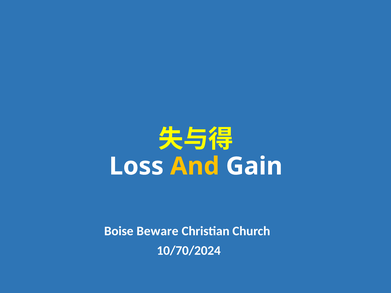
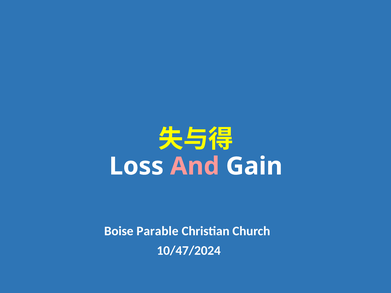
And colour: yellow -> pink (195, 166)
Beware: Beware -> Parable (157, 231)
10/70/2024: 10/70/2024 -> 10/47/2024 (189, 251)
